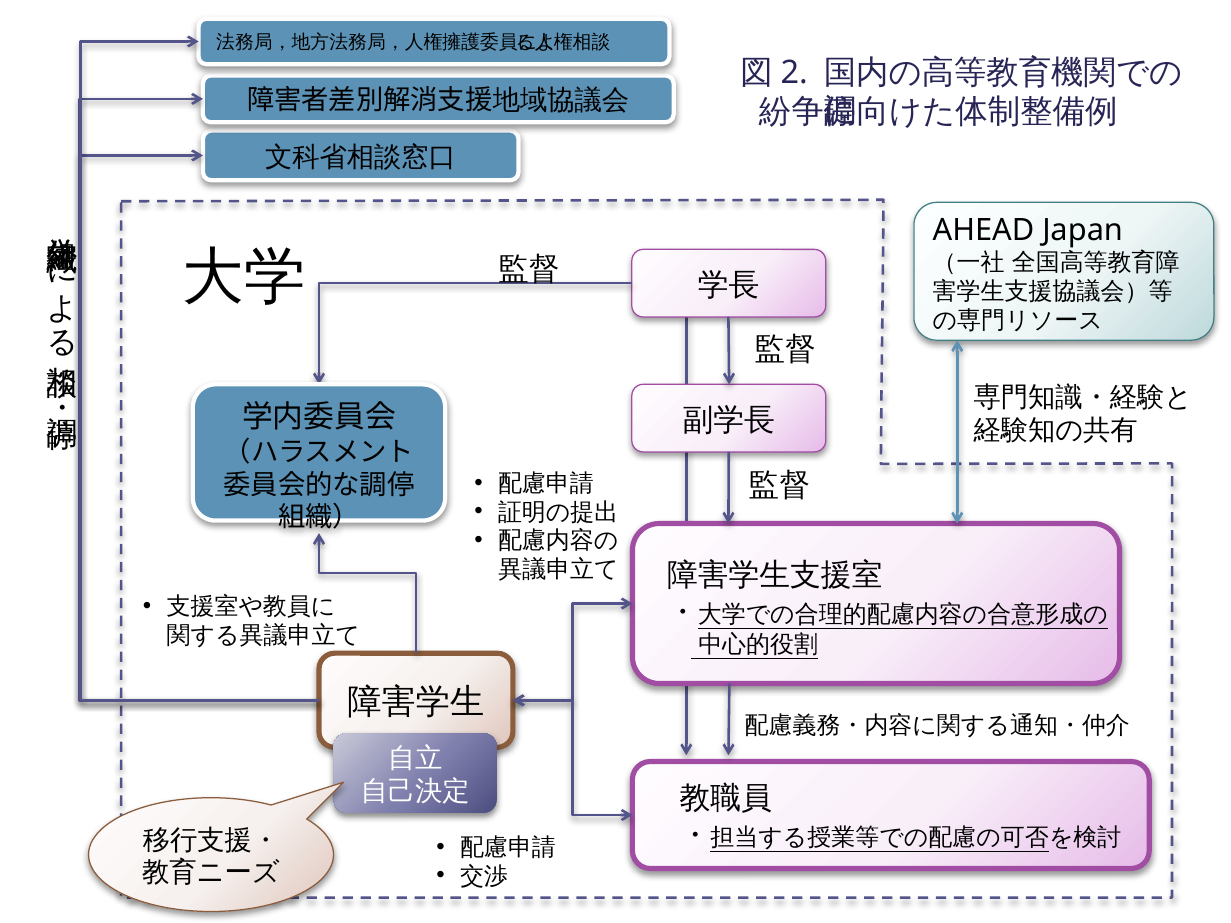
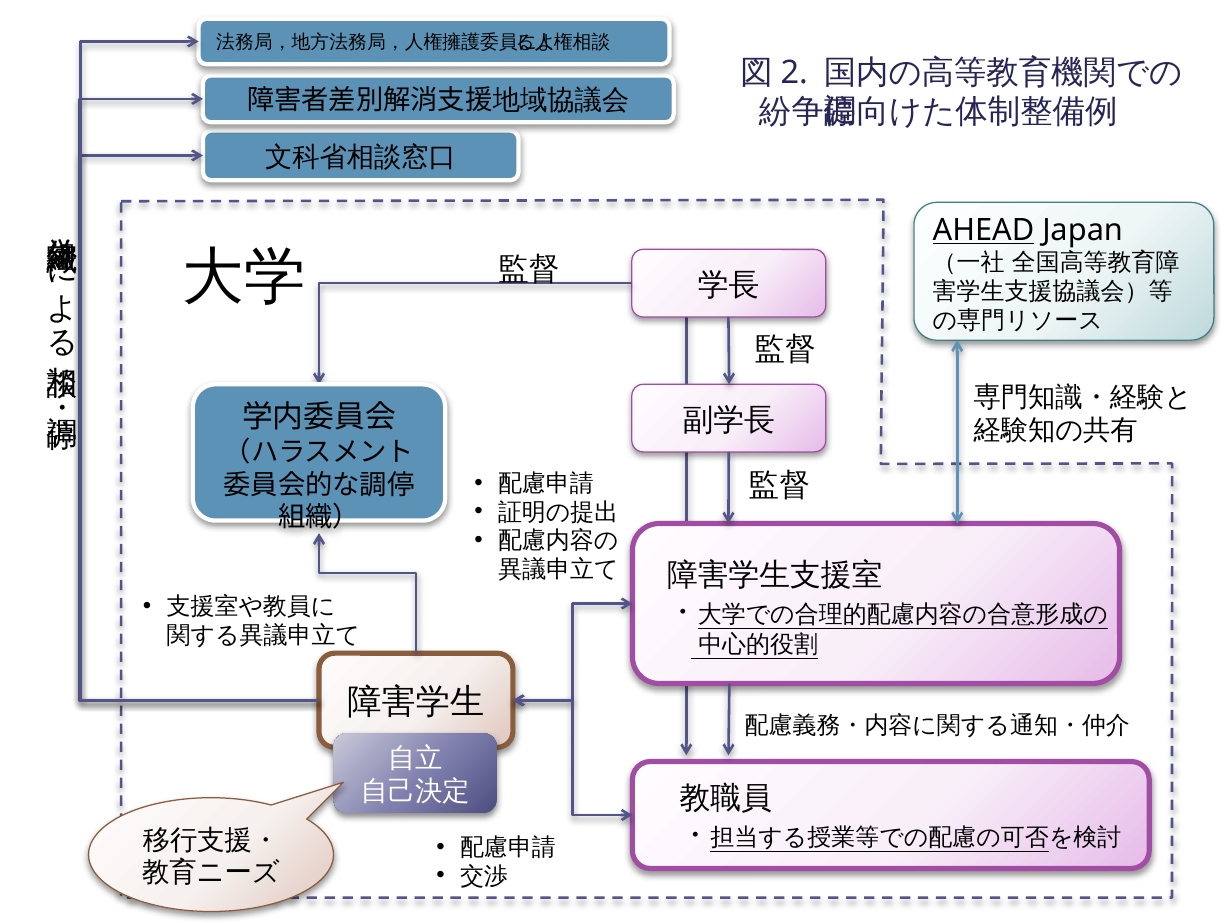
AHEAD underline: none -> present (984, 230)
